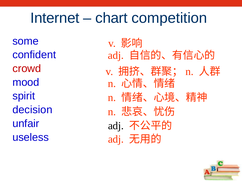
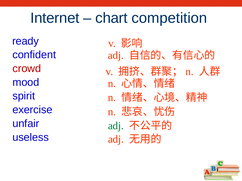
some: some -> ready (26, 41)
decision: decision -> exercise (32, 110)
adj colour: black -> green (116, 126)
